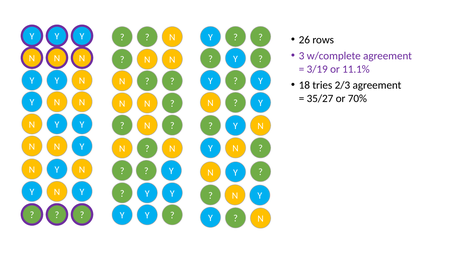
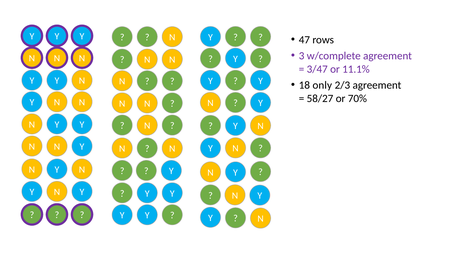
26: 26 -> 47 (304, 40)
3/19: 3/19 -> 3/47 (317, 69)
tries: tries -> only (322, 85)
35/27: 35/27 -> 58/27 (320, 99)
